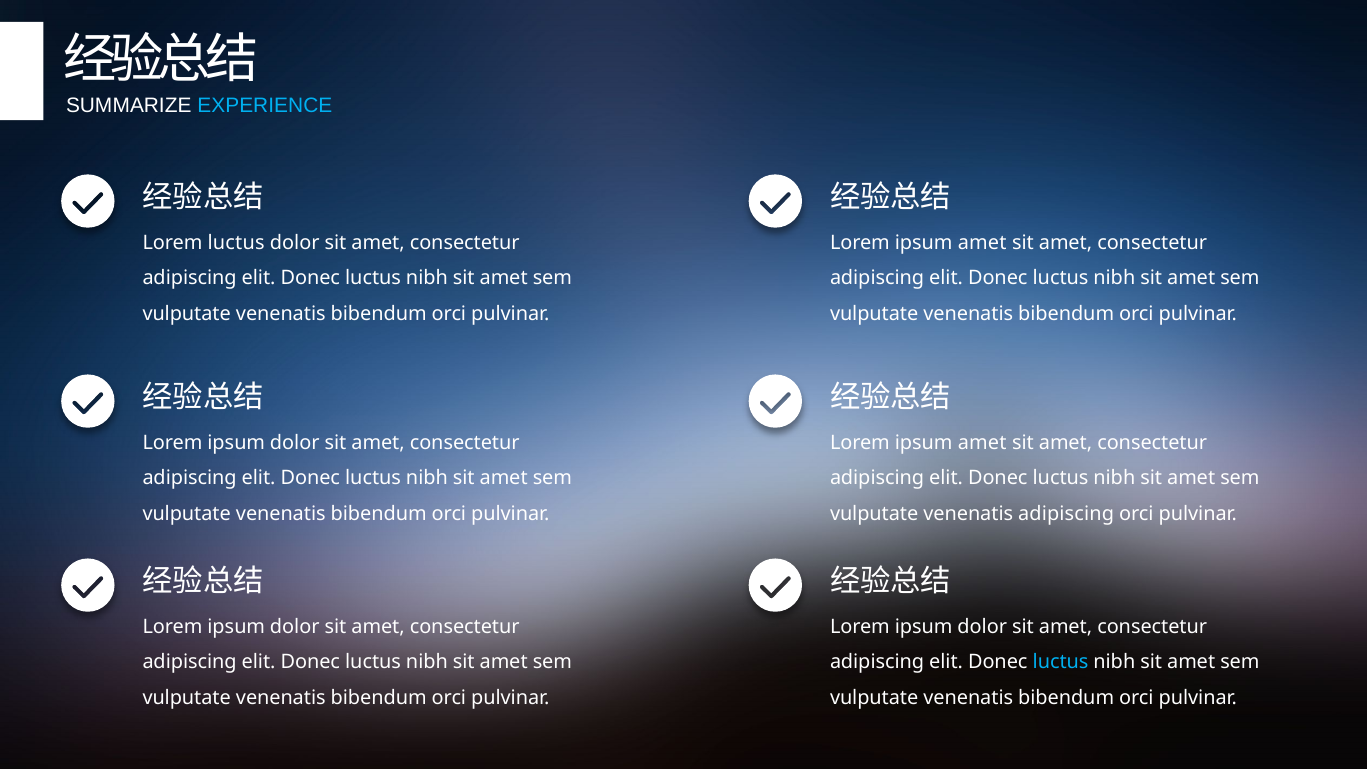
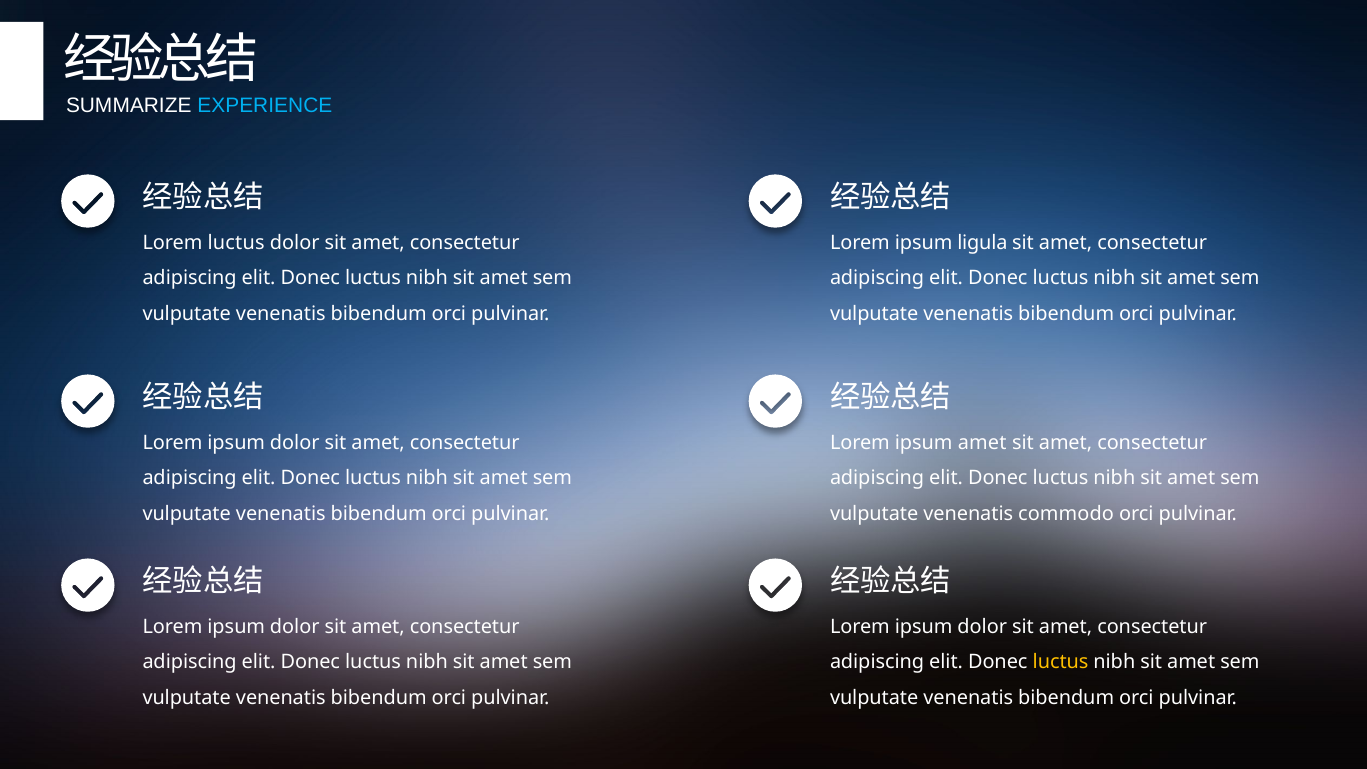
amet: amet -> ligula (982, 242)
venenatis adipiscing: adipiscing -> commodo (1066, 514)
luctus colour: light blue -> yellow (1061, 662)
